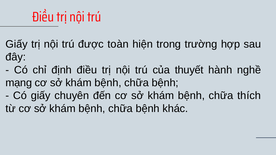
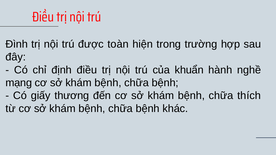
Giấy: Giấy -> Đình (17, 44)
thuyết: thuyết -> khuẩn (189, 70)
chuyên: chuyên -> thương (72, 96)
